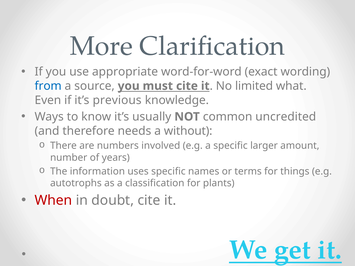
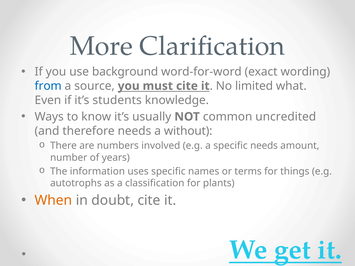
appropriate: appropriate -> background (125, 72)
previous: previous -> students (117, 100)
specific larger: larger -> needs (264, 146)
When colour: red -> orange (53, 201)
